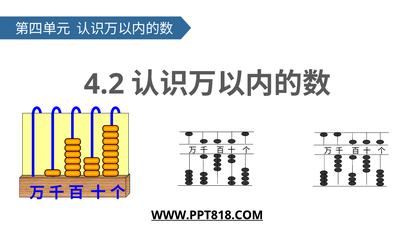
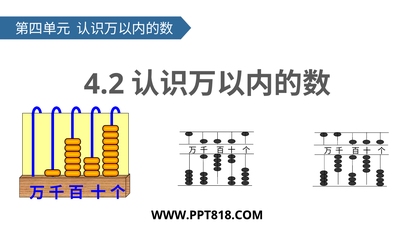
WWW.PPT818.COM underline: present -> none (207, 216)
